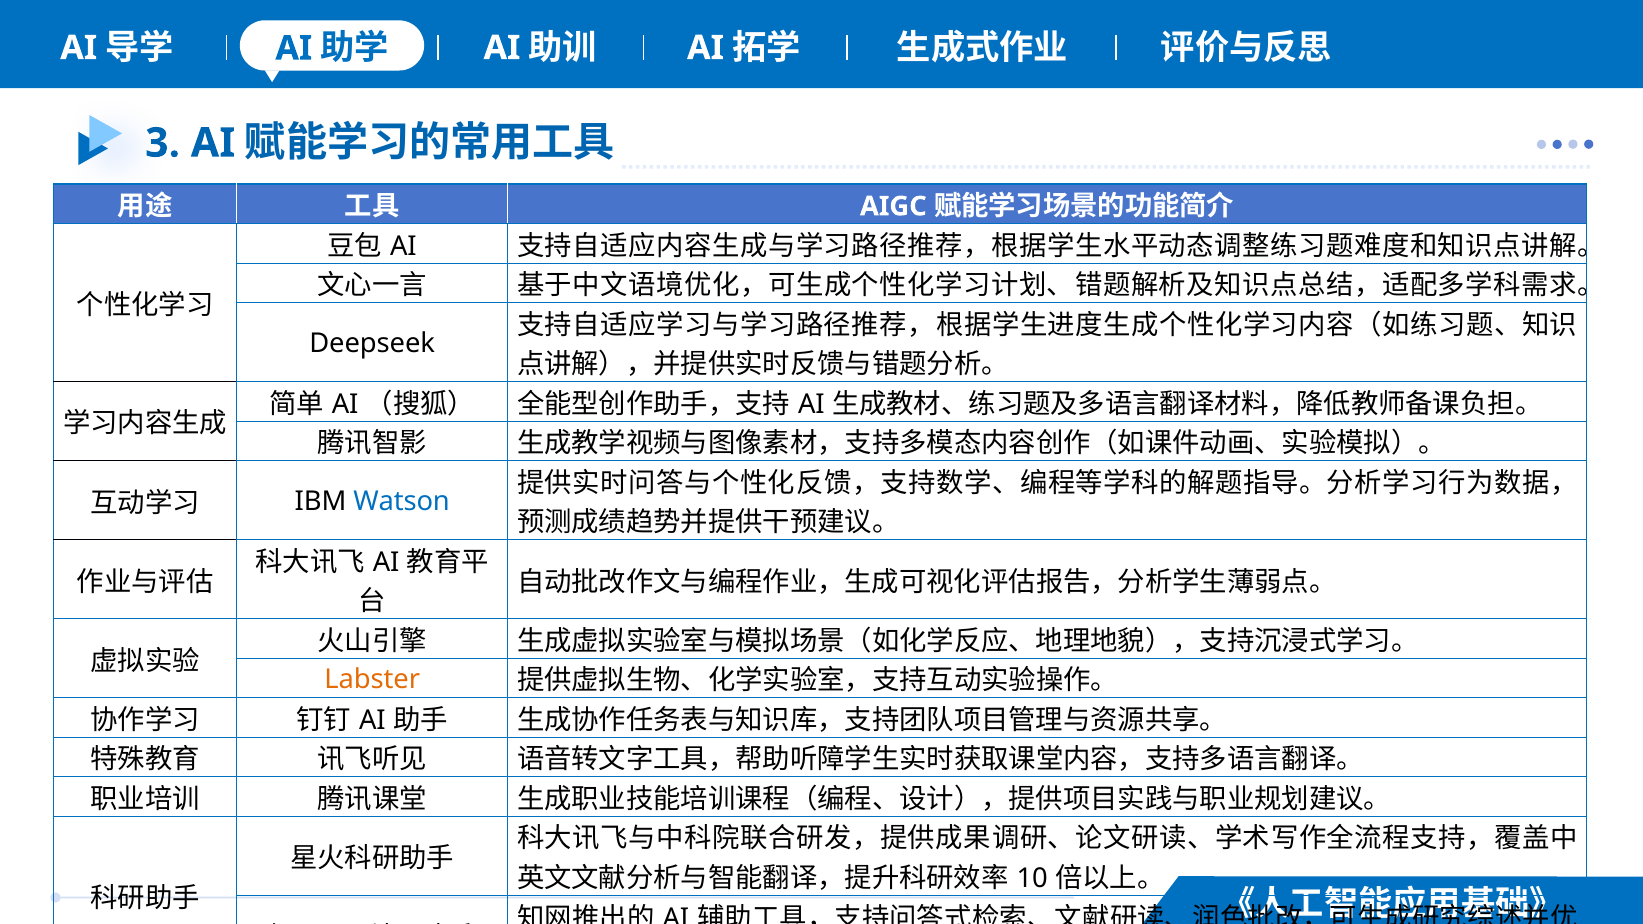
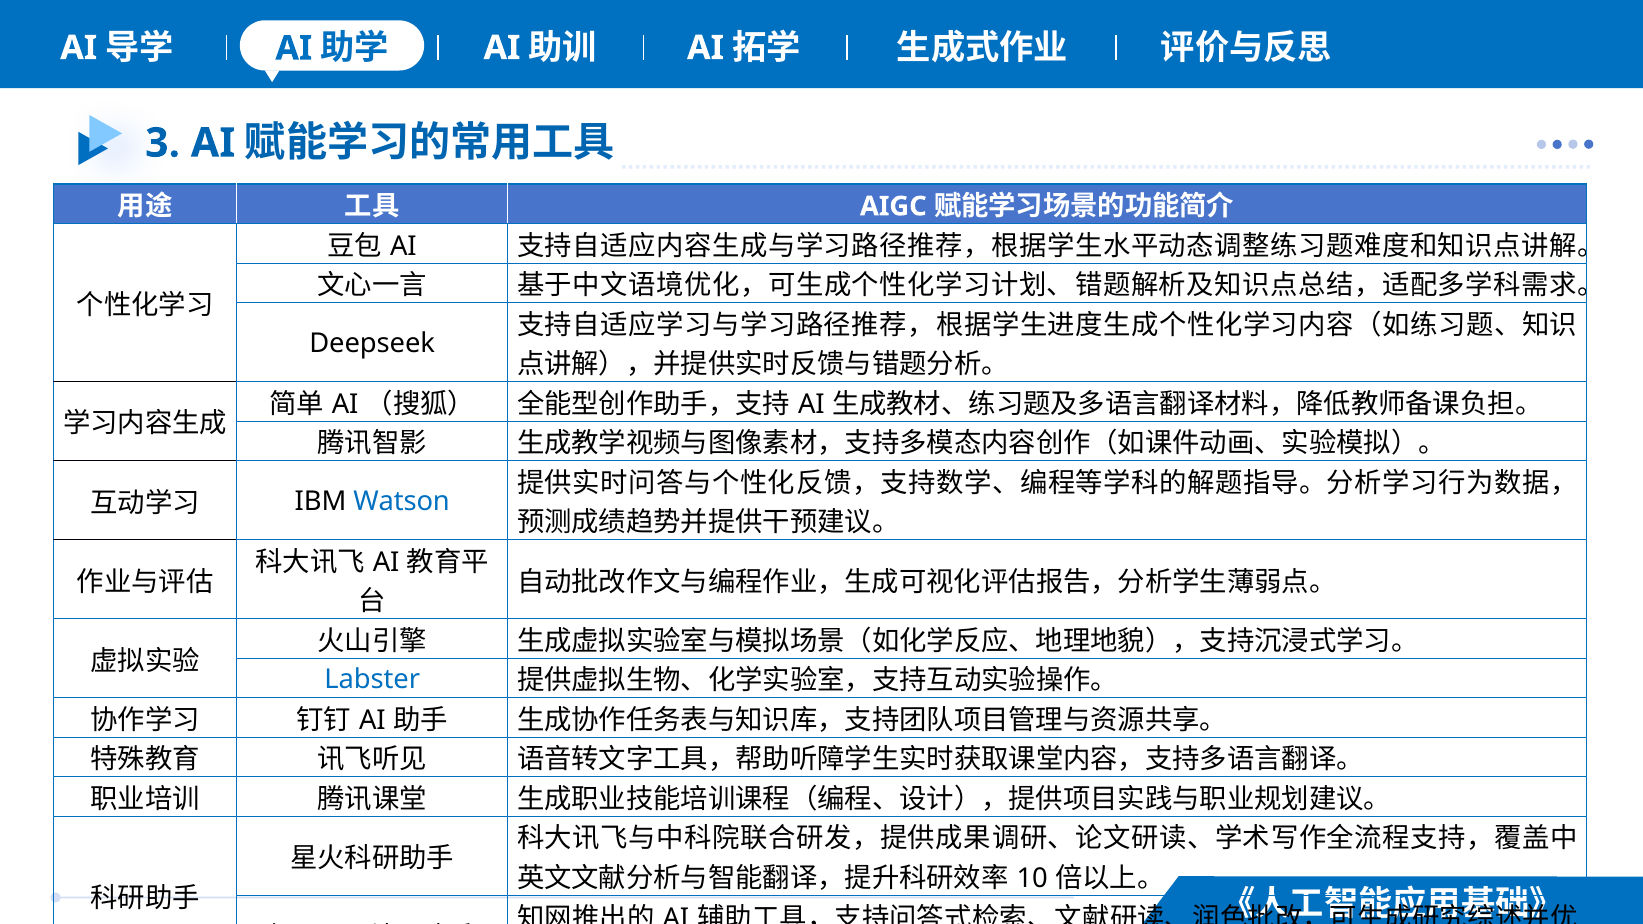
Labster colour: orange -> blue (372, 680)
